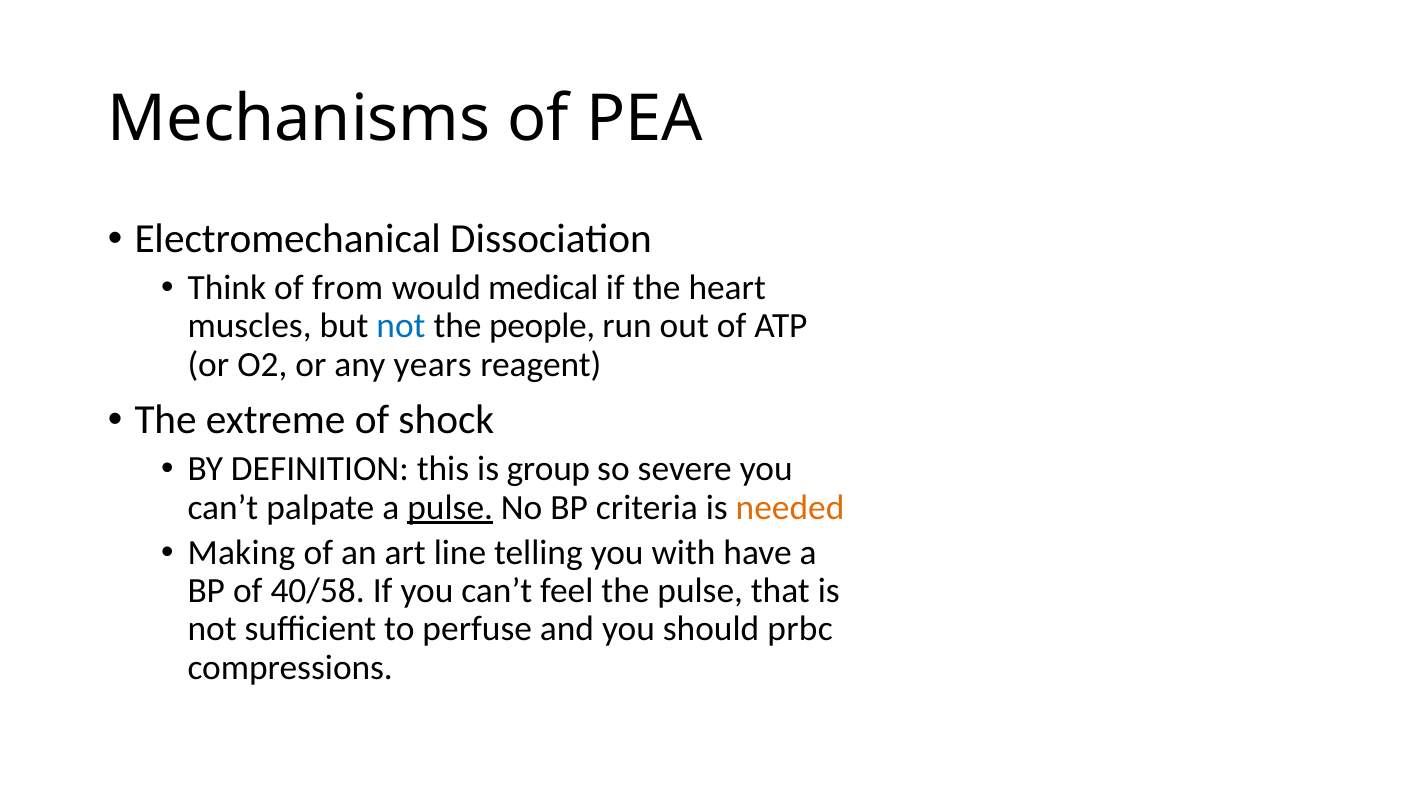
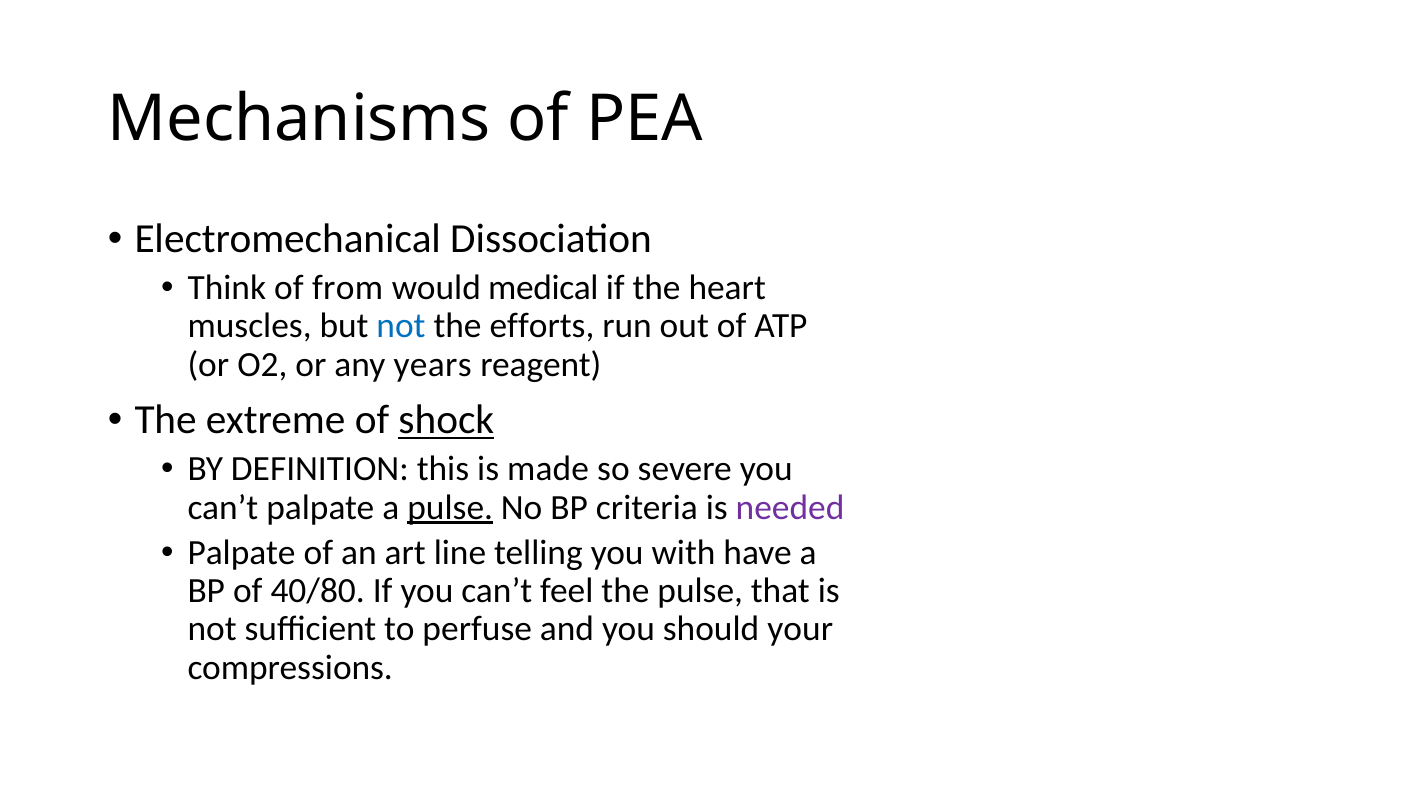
people: people -> efforts (542, 326)
shock underline: none -> present (446, 421)
group: group -> made (548, 469)
needed colour: orange -> purple (790, 508)
Making: Making -> Palpate (242, 553)
40/58: 40/58 -> 40/80 (318, 591)
prbc: prbc -> your (800, 630)
